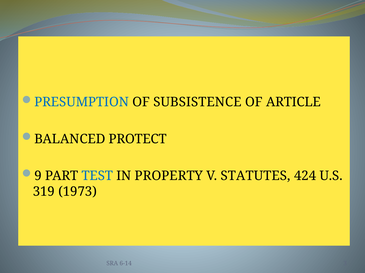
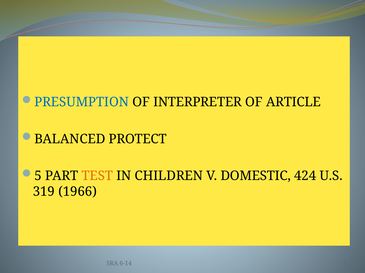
SUBSISTENCE: SUBSISTENCE -> INTERPRETER (198, 102)
9: 9 -> 5 (38, 176)
TEST colour: blue -> orange (97, 176)
PROPERTY: PROPERTY -> CHILDREN (169, 176)
STATUTES: STATUTES -> DOMESTIC (256, 176)
1973: 1973 -> 1966 (78, 192)
